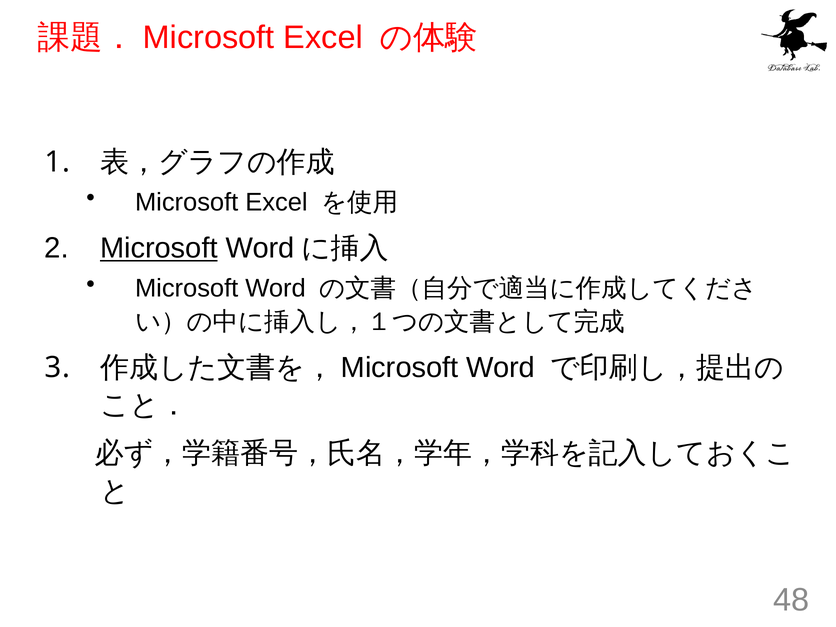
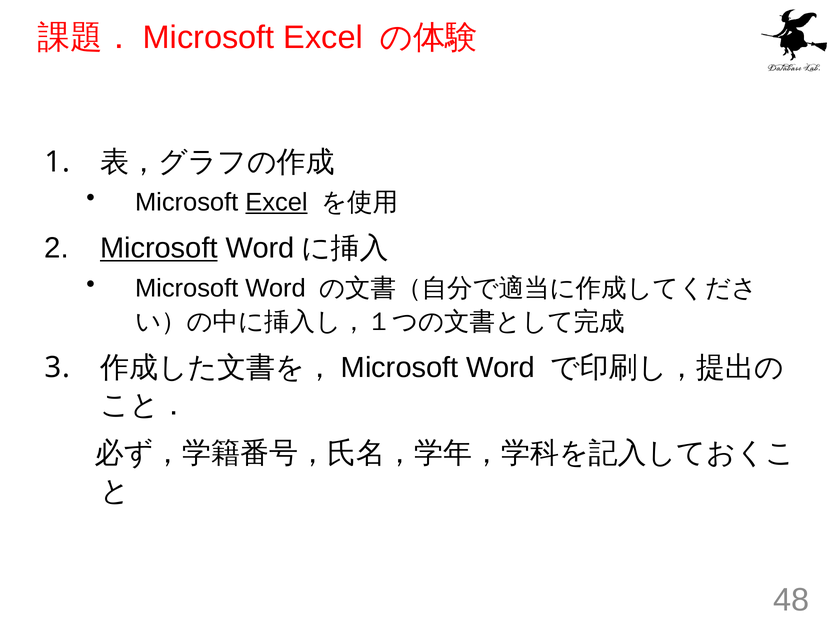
Excel underline: none -> present (276, 202)
